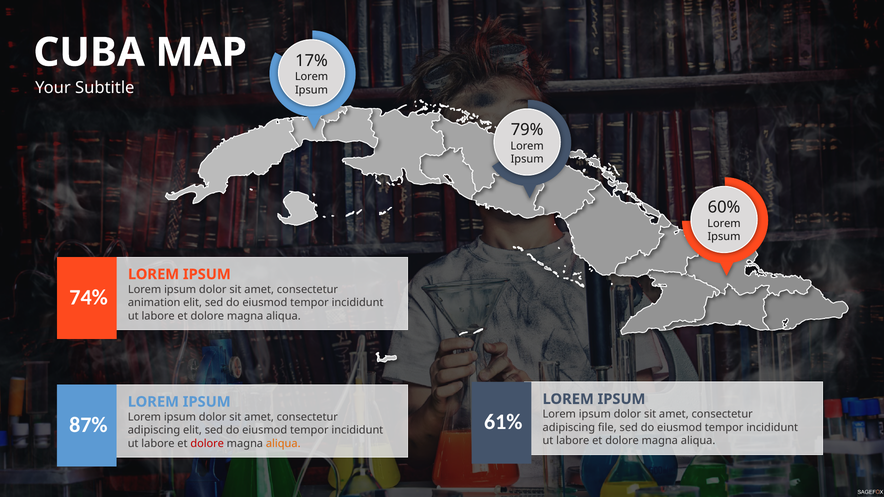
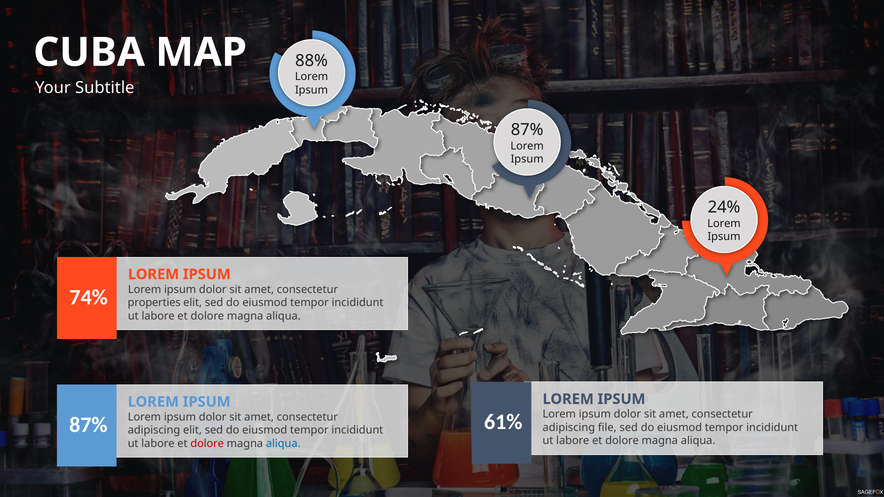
17%: 17% -> 88% (312, 61)
79%: 79% -> 87% (527, 130)
60%: 60% -> 24% (724, 207)
animation: animation -> properties (154, 303)
aliqua colour: orange -> blue (283, 444)
